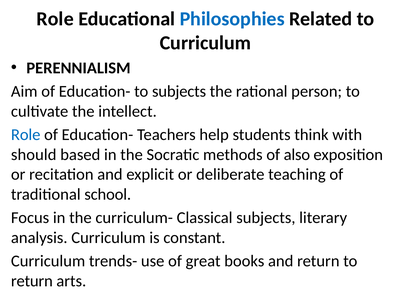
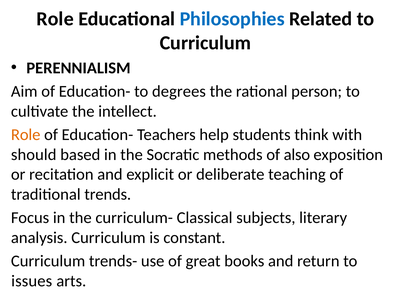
to subjects: subjects -> degrees (179, 91)
Role colour: blue -> orange (26, 135)
school: school -> trends (108, 194)
return: return -> issues (32, 281)
